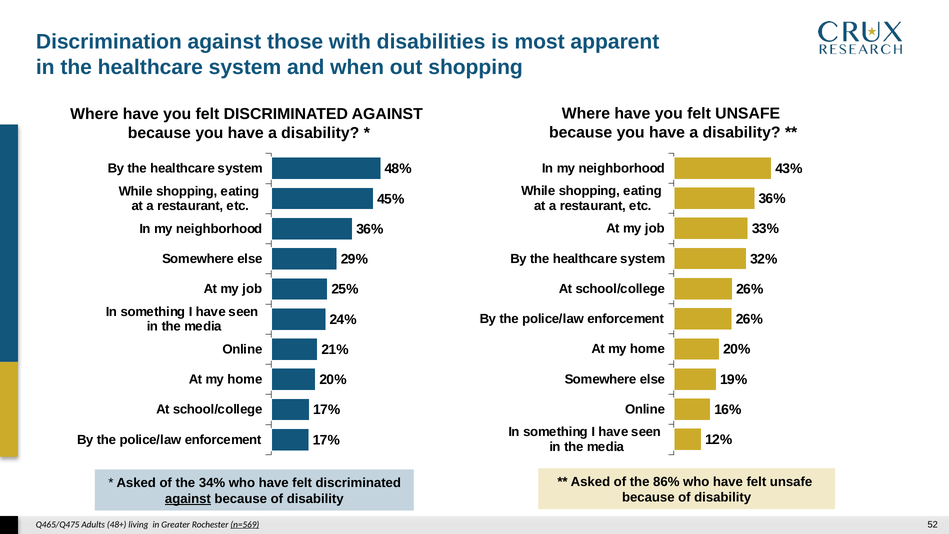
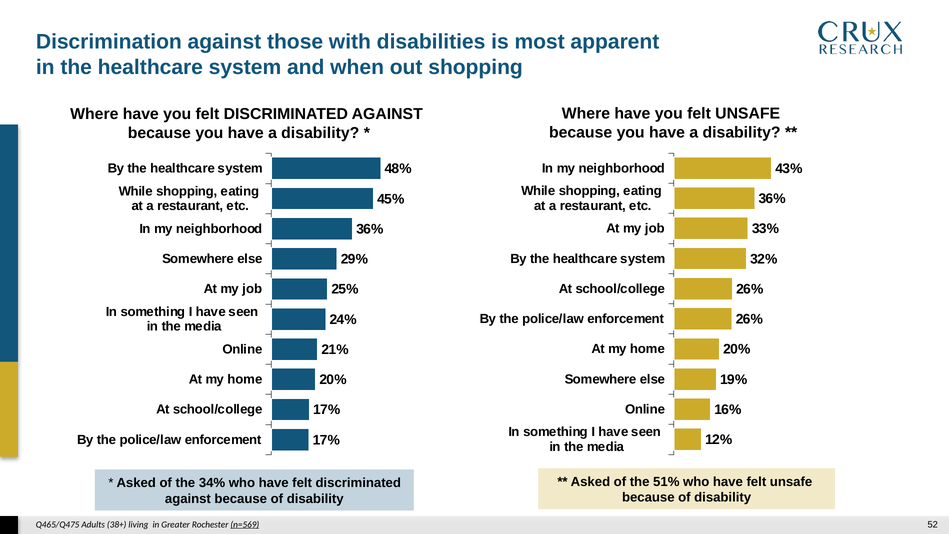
86%: 86% -> 51% (666, 482)
against underline: present -> none (188, 499)
48+: 48+ -> 38+ (117, 524)
